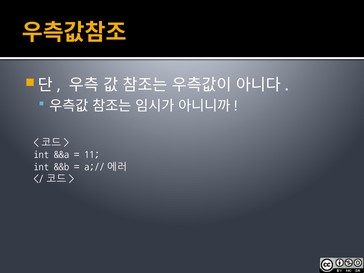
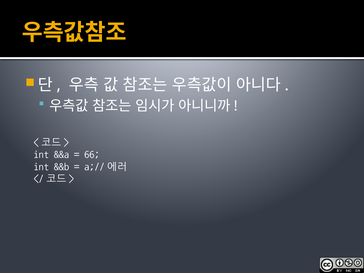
11: 11 -> 66 (92, 154)
